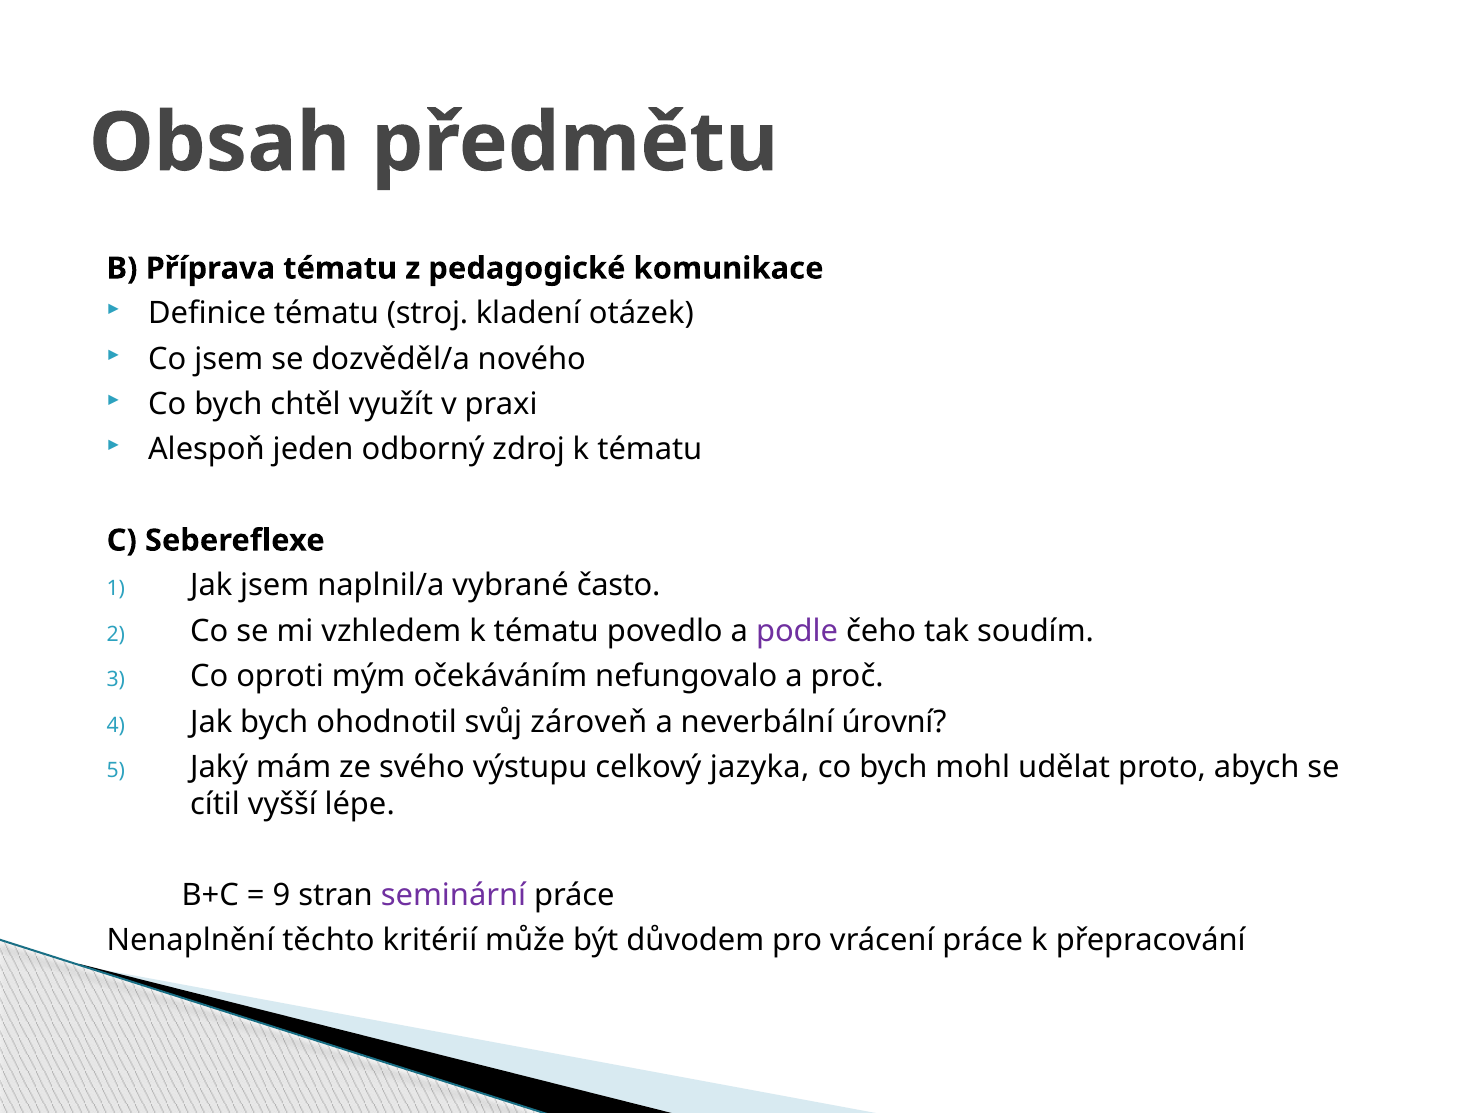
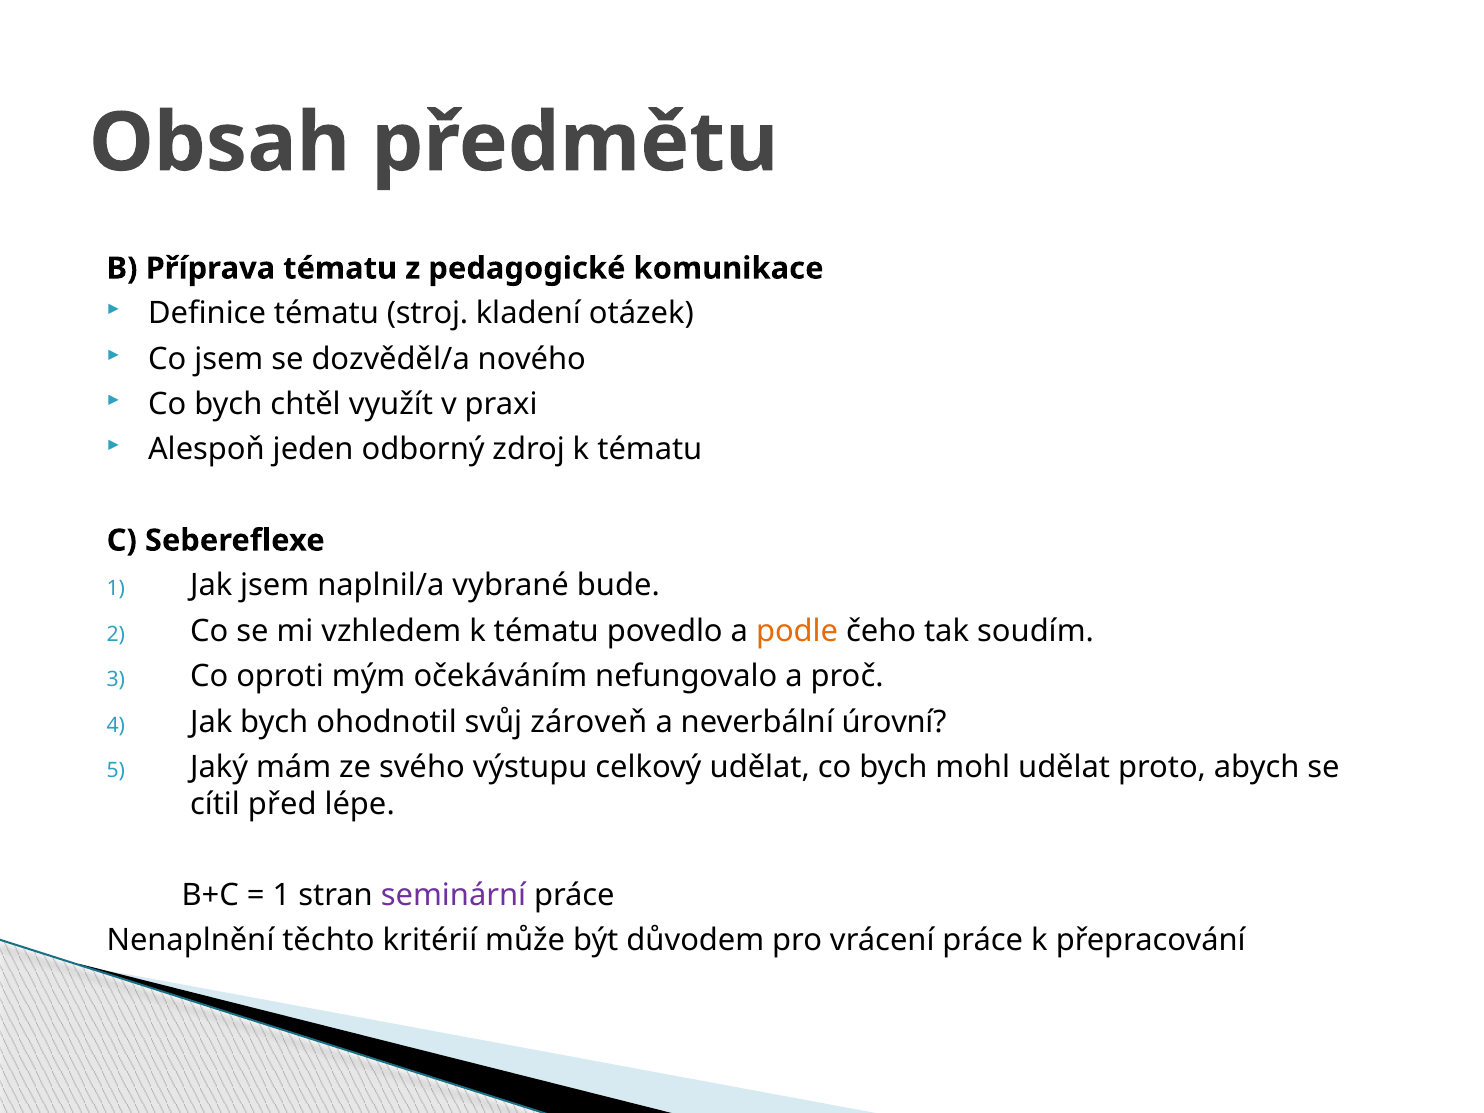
často: často -> bude (618, 586)
podle colour: purple -> orange (797, 631)
celkový jazyka: jazyka -> udělat (760, 767)
vyšší: vyšší -> před (282, 804)
9: 9 -> 1 (281, 895)
